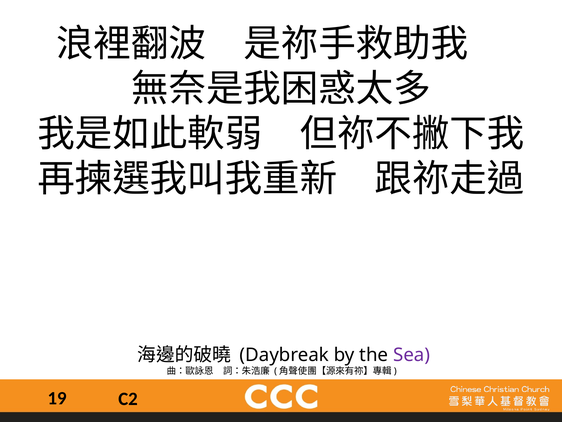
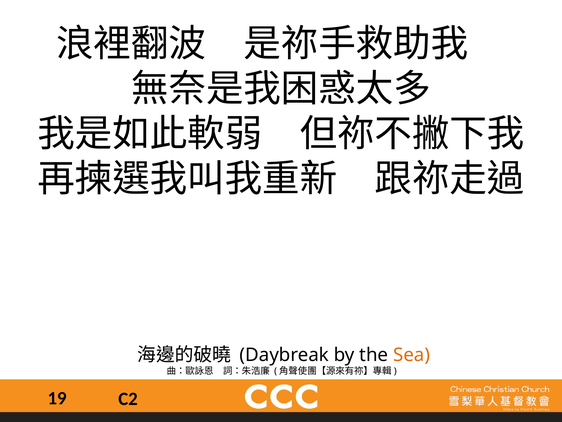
Sea colour: purple -> orange (412, 354)
